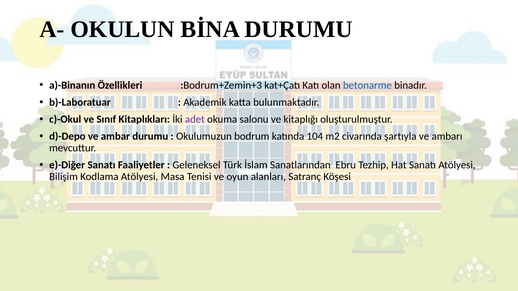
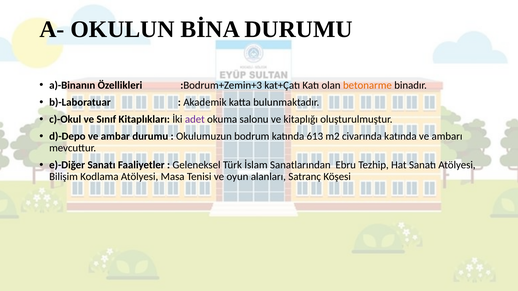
betonarme colour: blue -> orange (367, 85)
104: 104 -> 613 (315, 136)
civarında şartıyla: şartıyla -> katında (400, 136)
